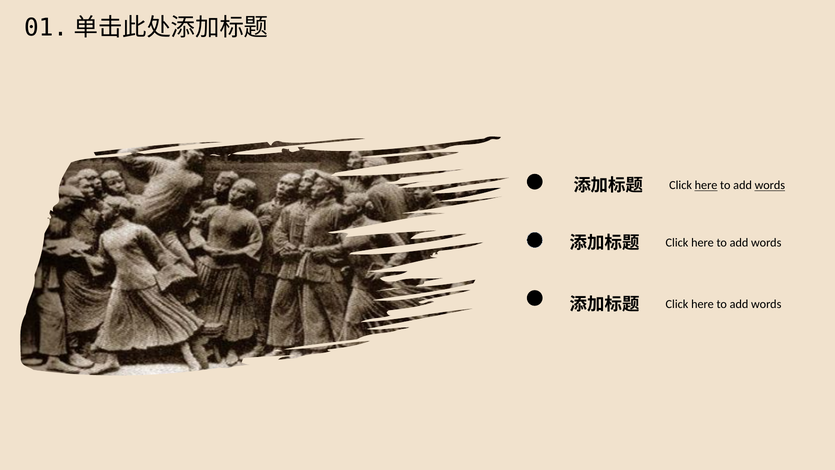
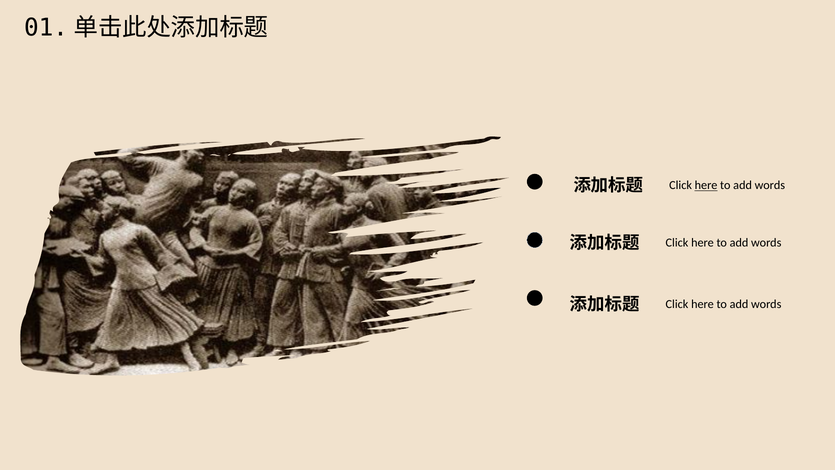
words underline: present -> none (770, 185)
